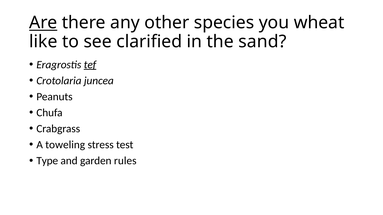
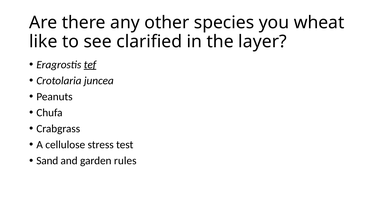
Are underline: present -> none (43, 23)
sand: sand -> layer (262, 42)
toweling: toweling -> cellulose (65, 145)
Type: Type -> Sand (47, 161)
